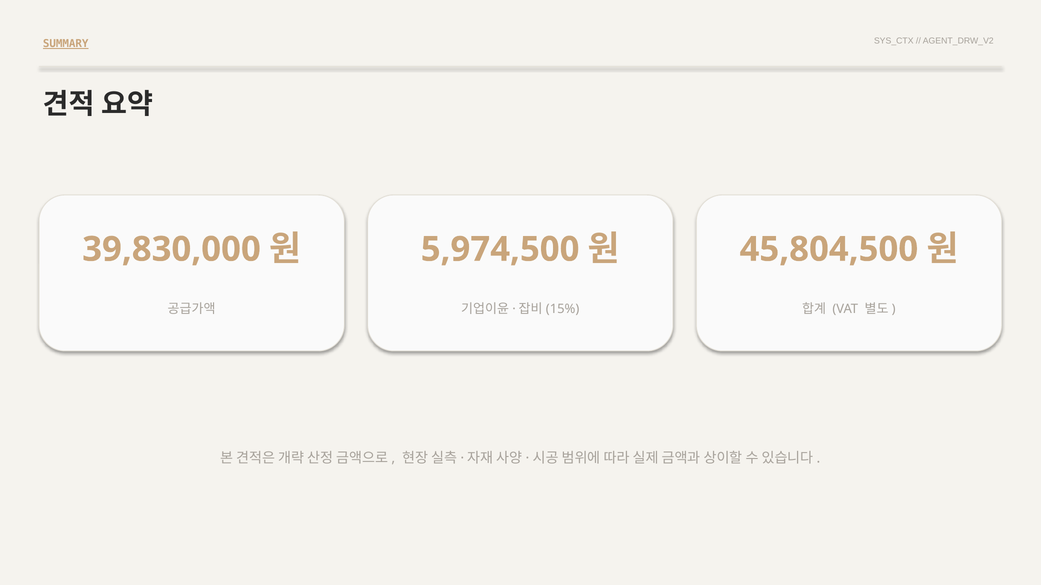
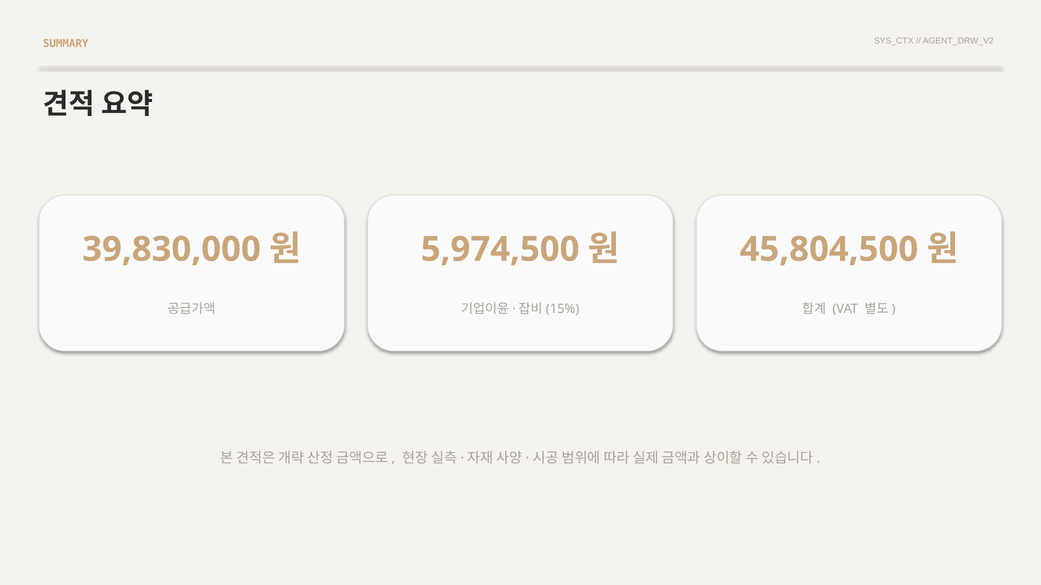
SUMMARY underline: present -> none (66, 44)
